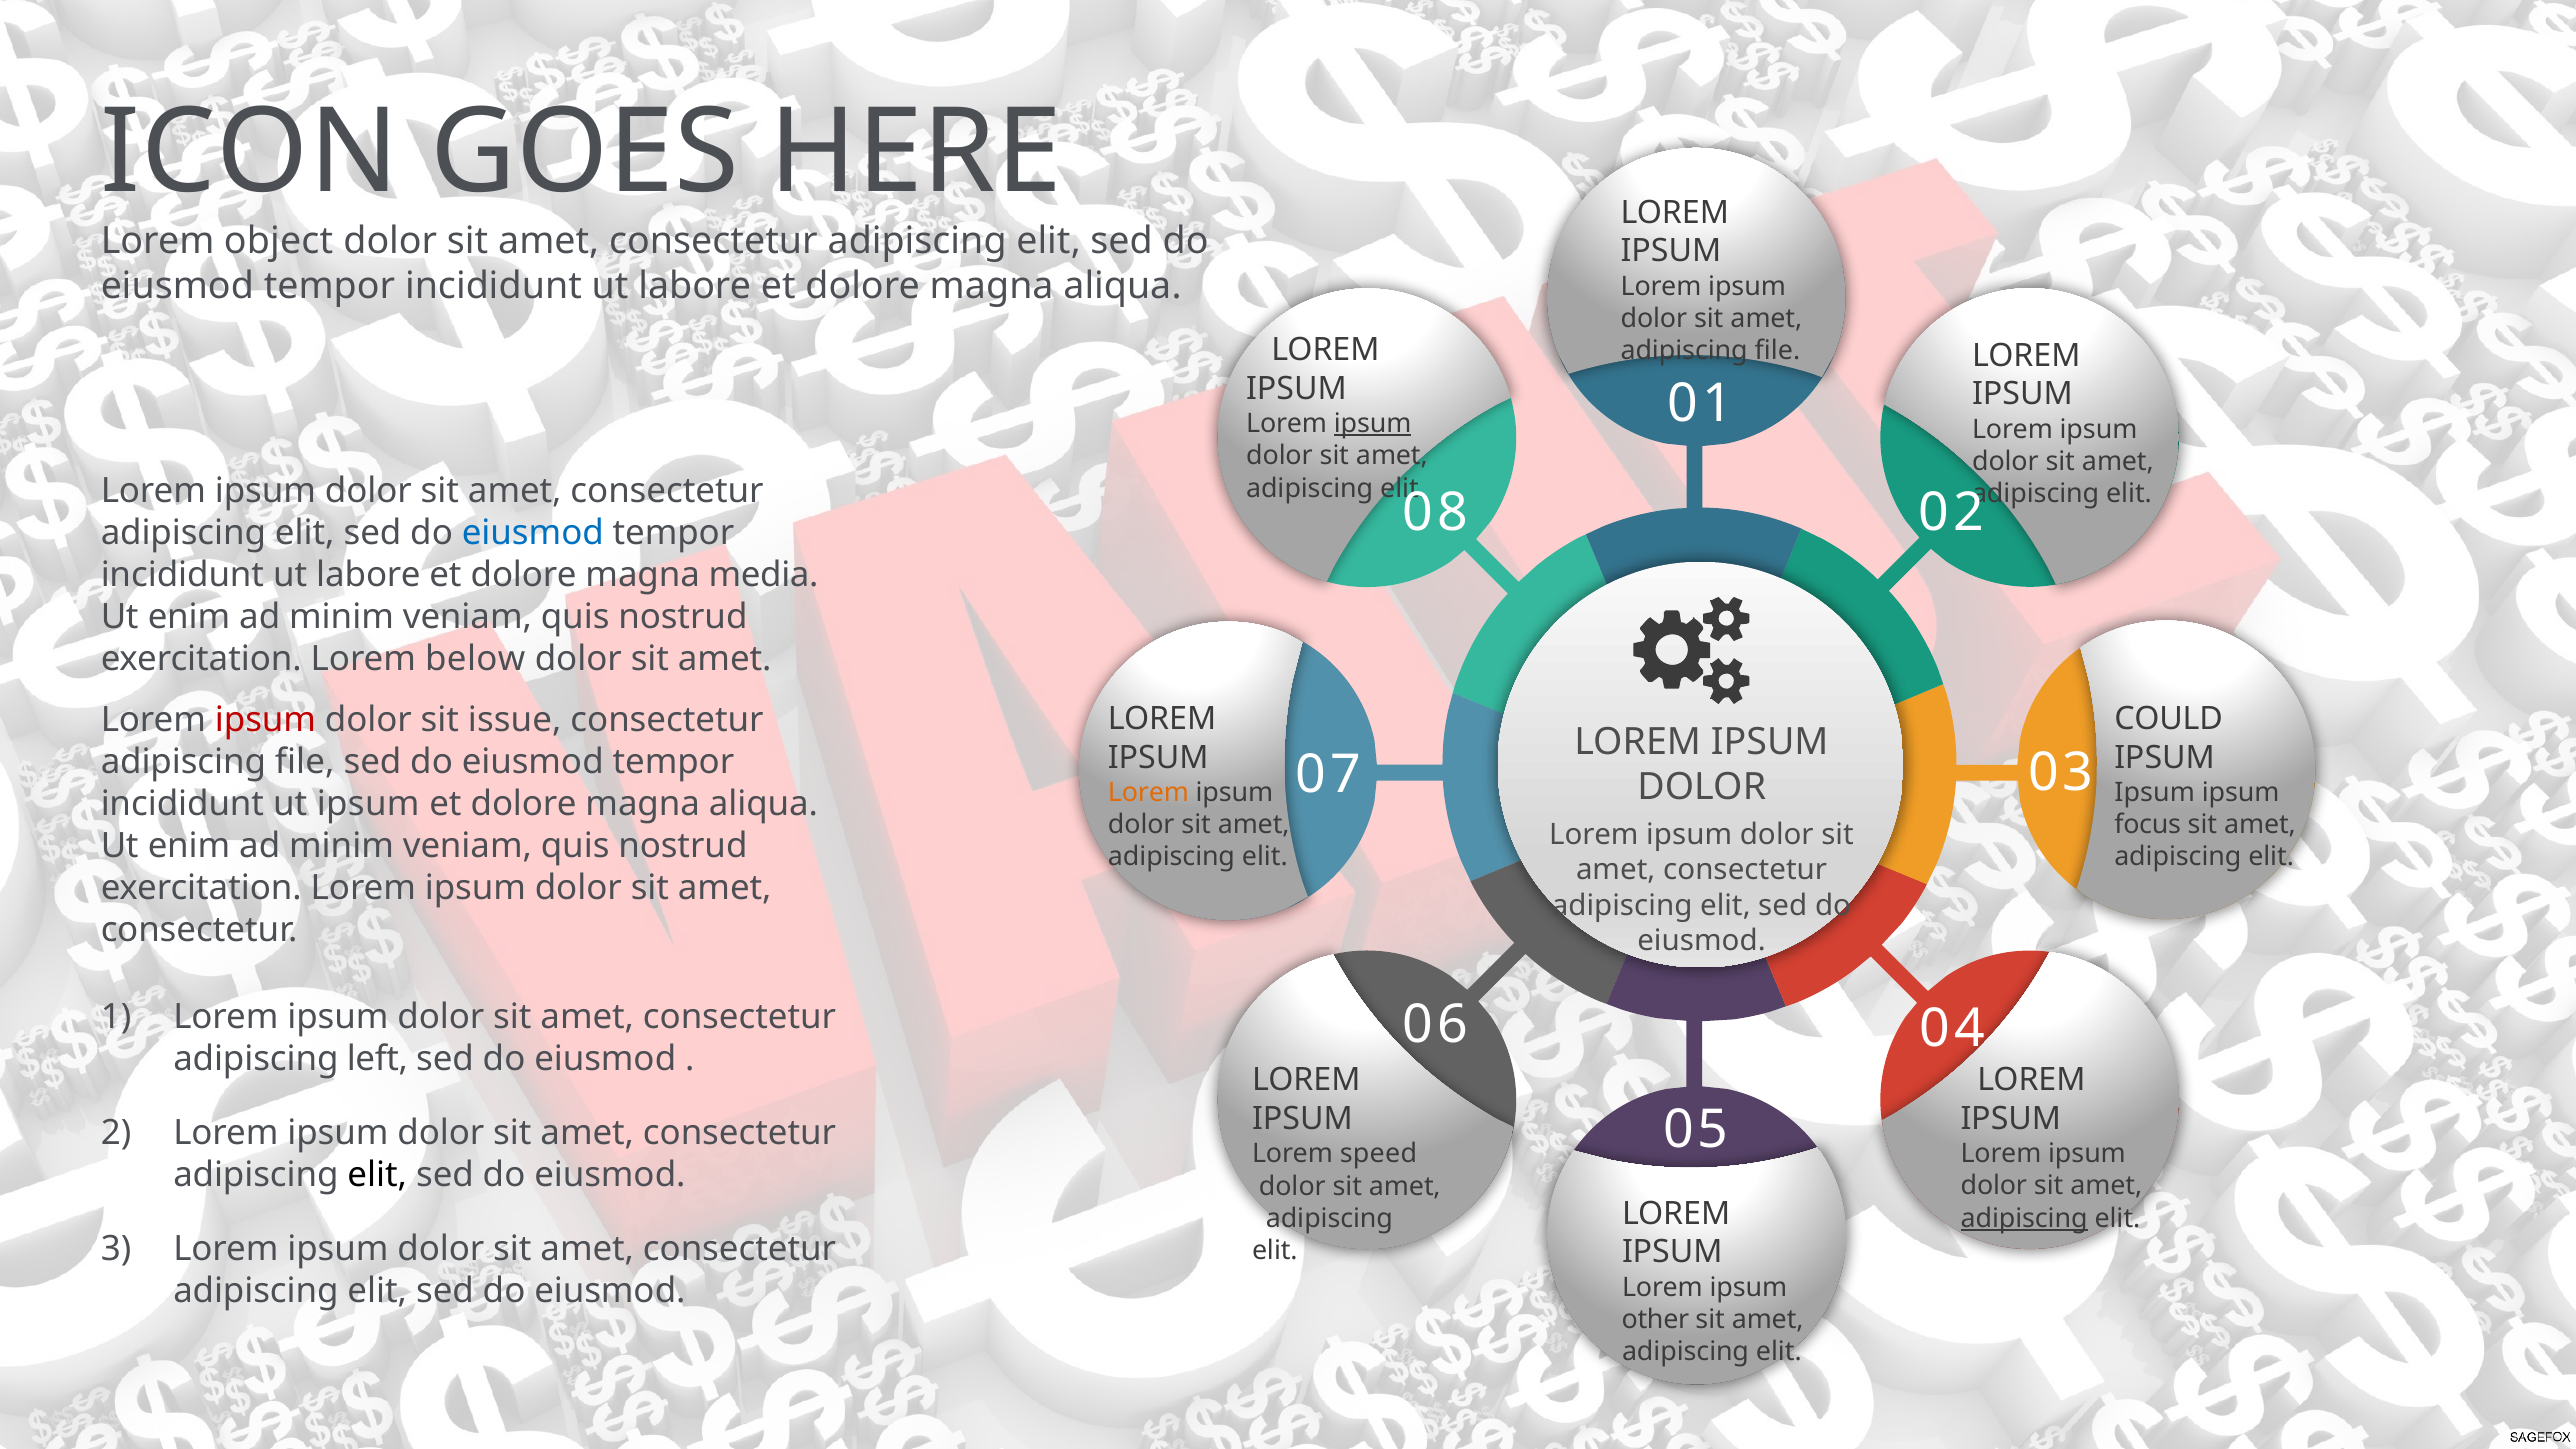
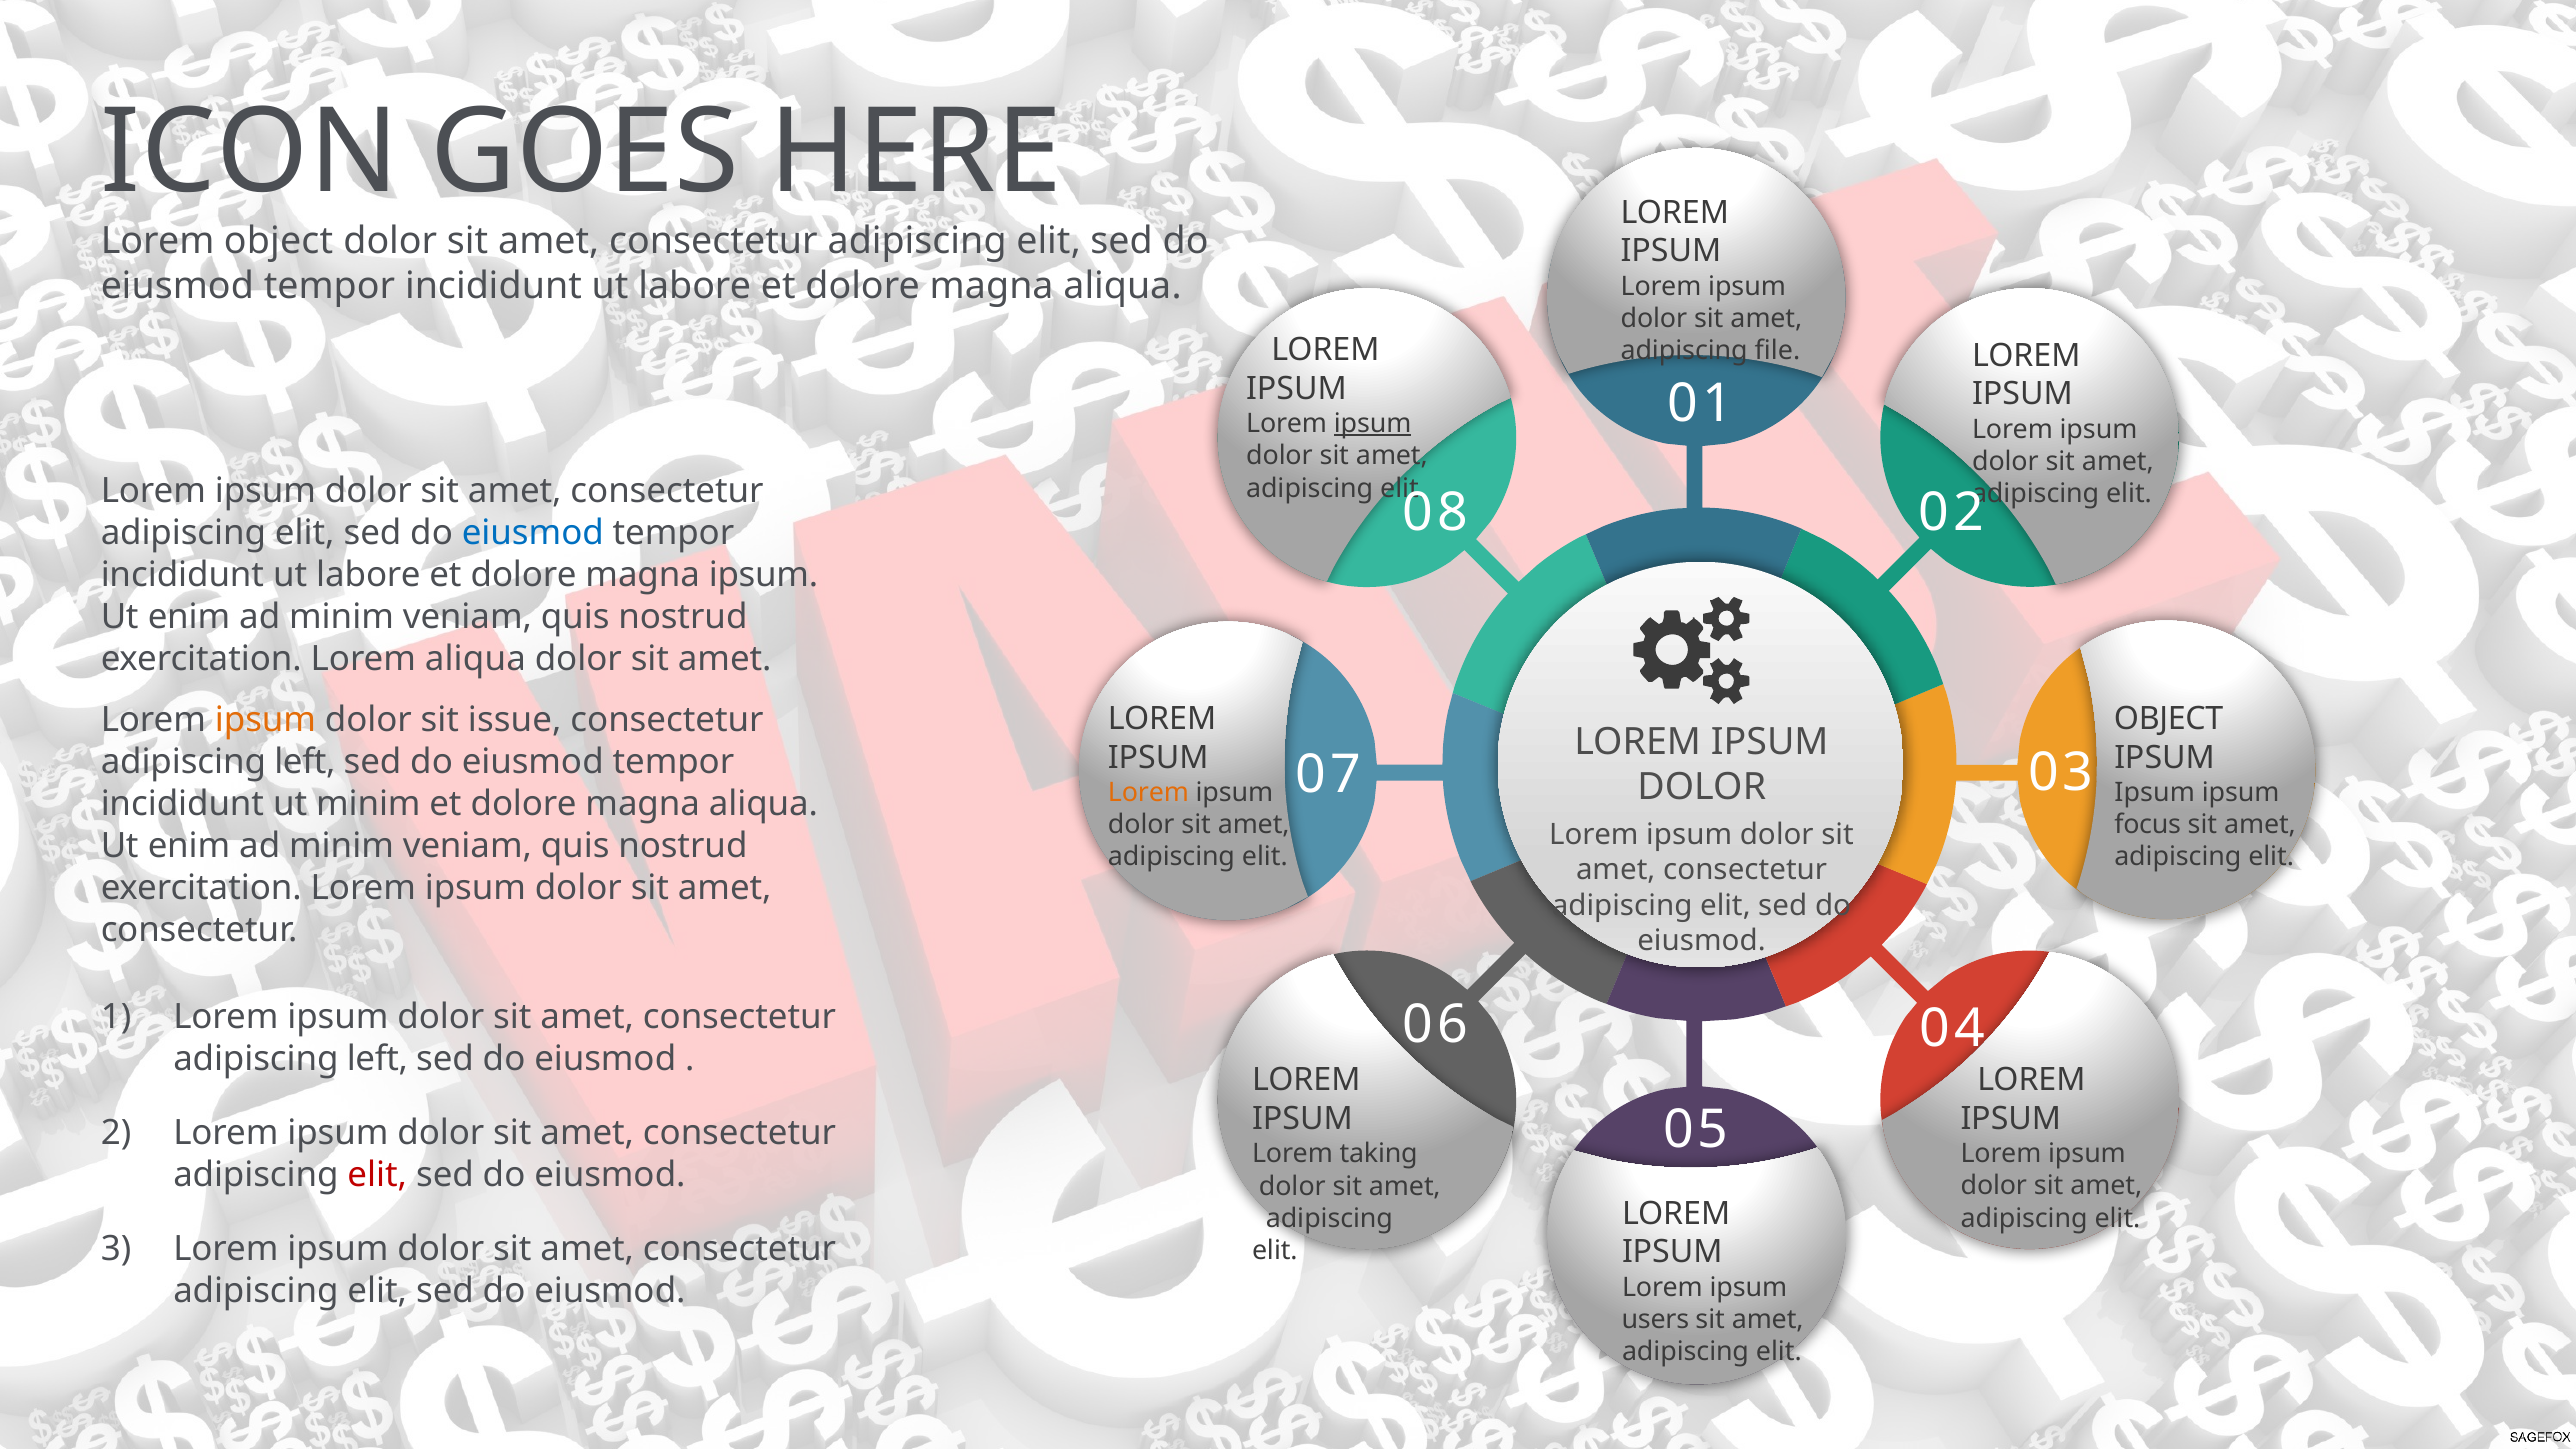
magna media: media -> ipsum (764, 575)
Lorem below: below -> aliqua (475, 659)
COULD: COULD -> OBJECT (2169, 719)
ipsum colour: red -> orange (266, 720)
file: file -> left (305, 762)
ut ipsum: ipsum -> minim (368, 804)
speed: speed -> taking (1379, 1154)
elit colour: black -> red (377, 1175)
adipiscing underline: present -> none (2024, 1218)
other: other -> users (1655, 1320)
